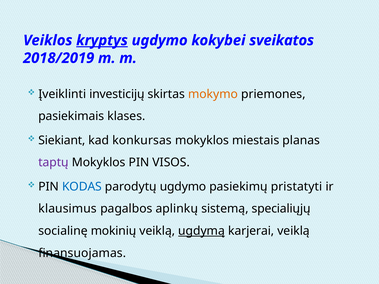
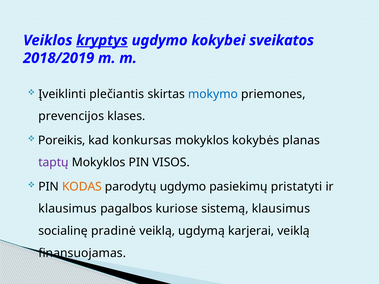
investicijų: investicijų -> plečiantis (117, 94)
mokymo colour: orange -> blue (213, 94)
pasiekimais: pasiekimais -> prevencijos (71, 116)
Siekiant: Siekiant -> Poreikis (62, 140)
miestais: miestais -> kokybės (256, 140)
KODAS colour: blue -> orange (82, 187)
aplinkų: aplinkų -> kuriose (177, 209)
sistemą specialiųjų: specialiųjų -> klausimus (281, 209)
mokinių: mokinių -> pradinė (113, 231)
ugdymą underline: present -> none (202, 231)
